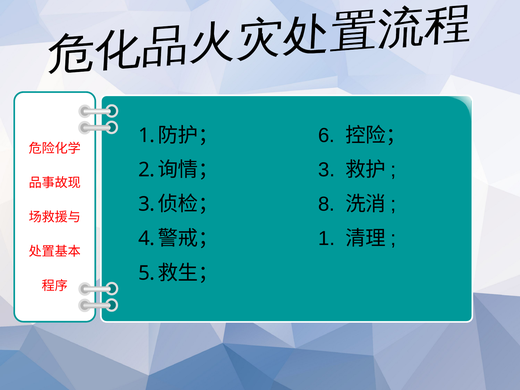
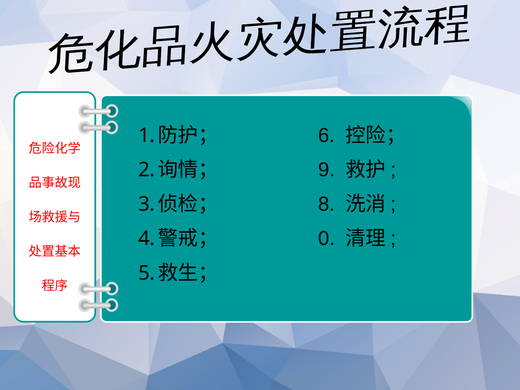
3: 3 -> 9 (327, 170)
1: 1 -> 0 (327, 239)
